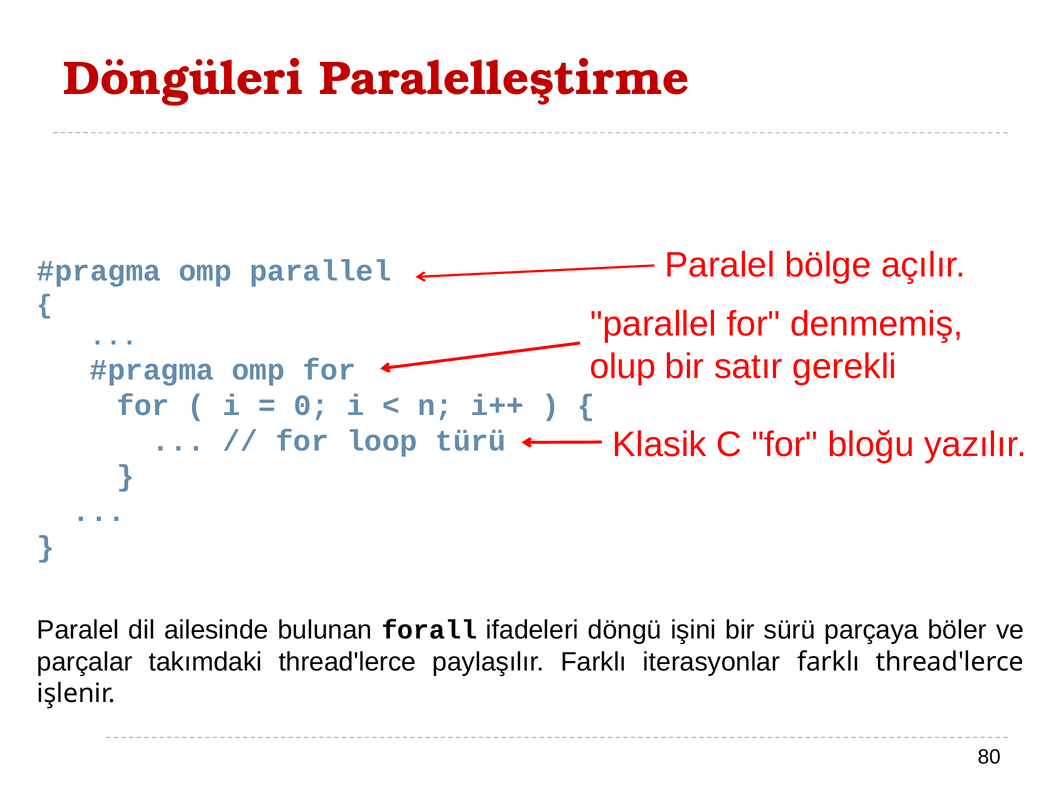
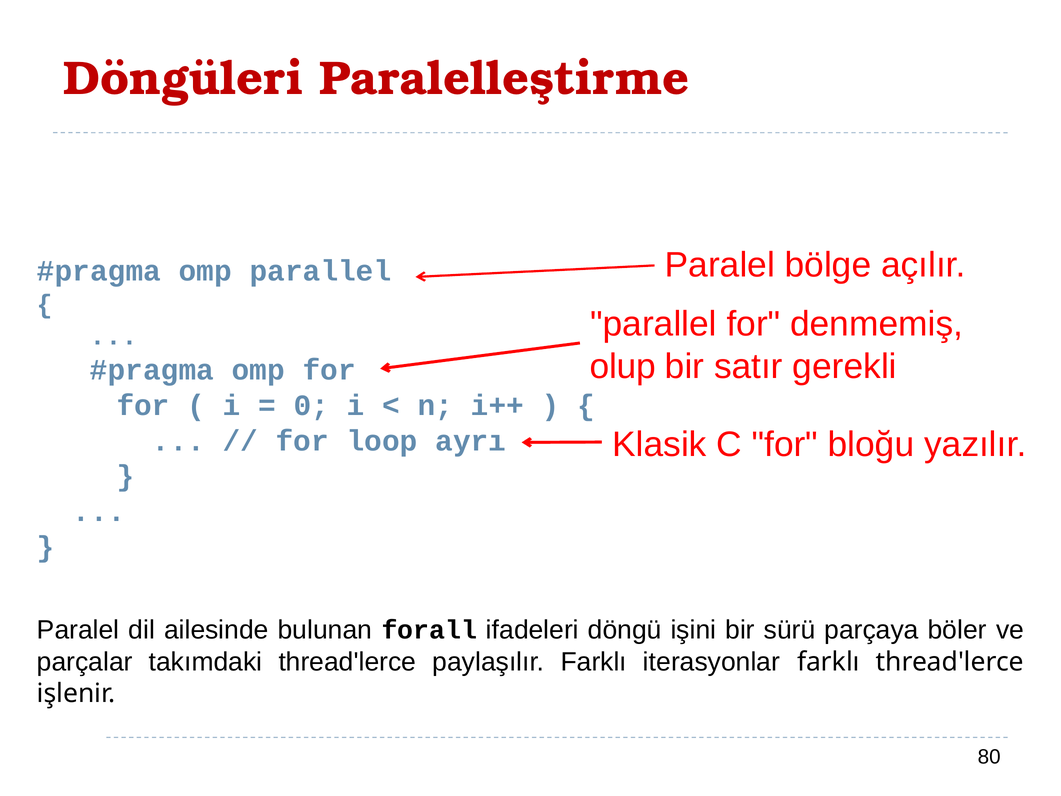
türü: türü -> ayrı (471, 441)
